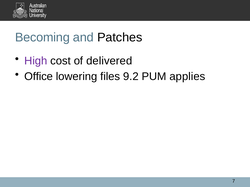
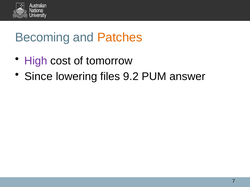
Patches colour: black -> orange (120, 37)
delivered: delivered -> tomorrow (109, 61)
Office: Office -> Since (39, 77)
applies: applies -> answer (187, 77)
